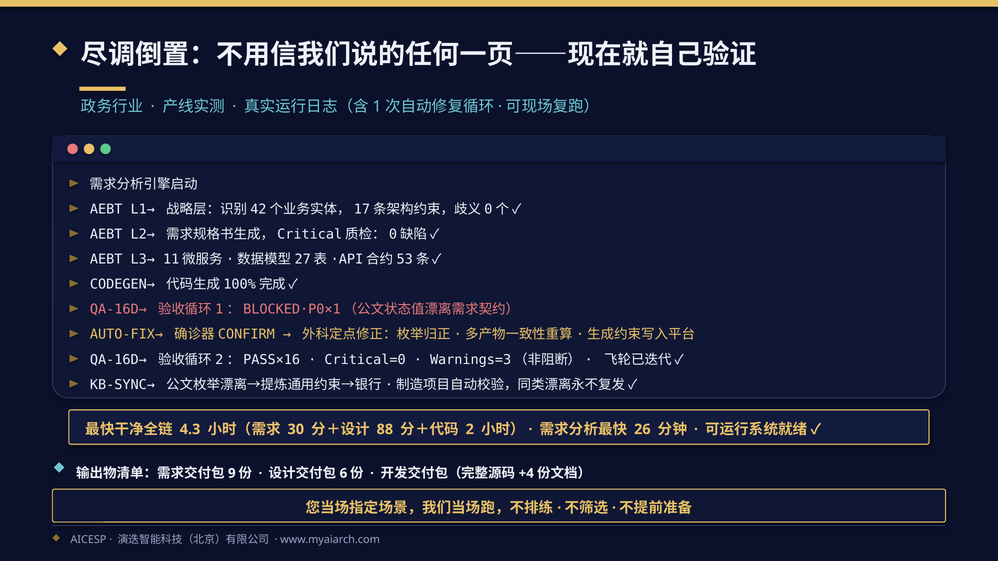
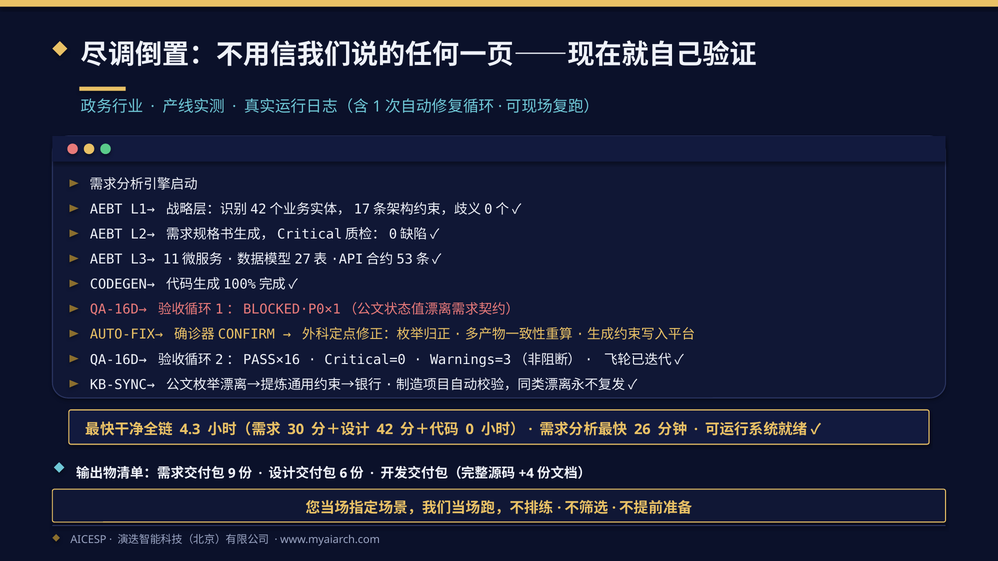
88: 88 -> 42 (385, 430)
2: 2 -> 0 (470, 430)
